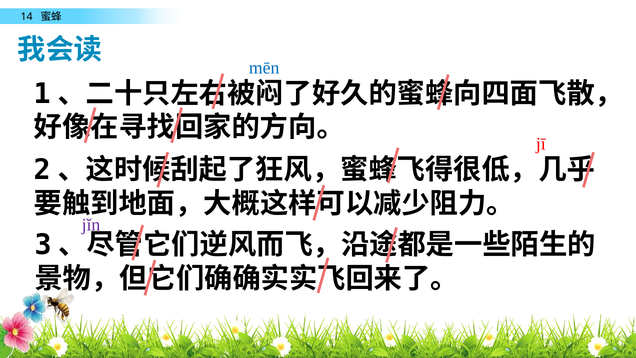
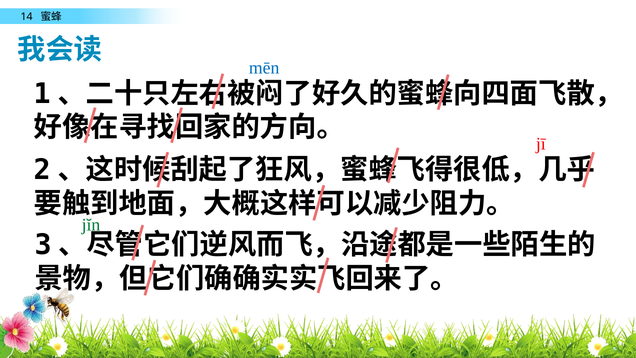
jĭn colour: purple -> green (91, 225)
